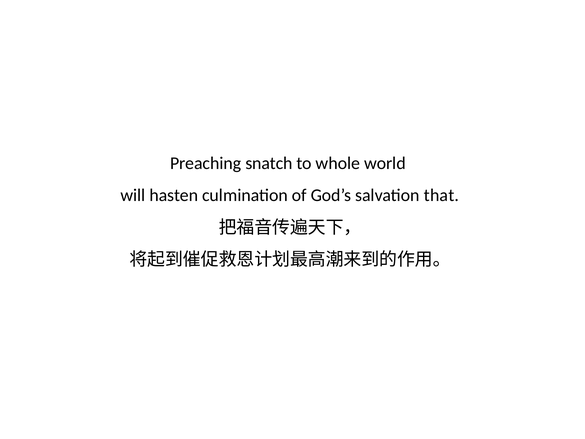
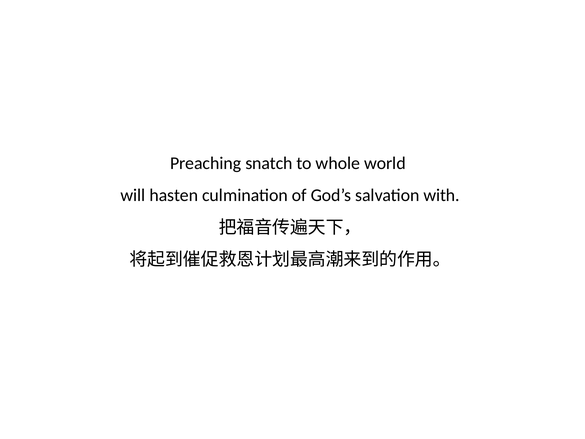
that: that -> with (442, 195)
